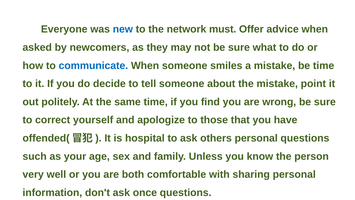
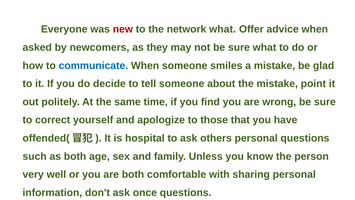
new colour: blue -> red (123, 29)
network must: must -> what (223, 29)
be time: time -> glad (324, 66)
as your: your -> both (75, 156)
